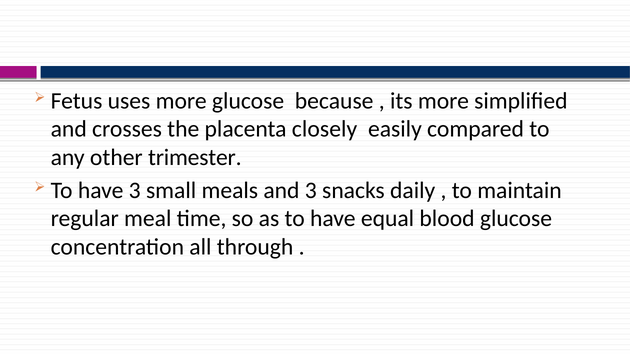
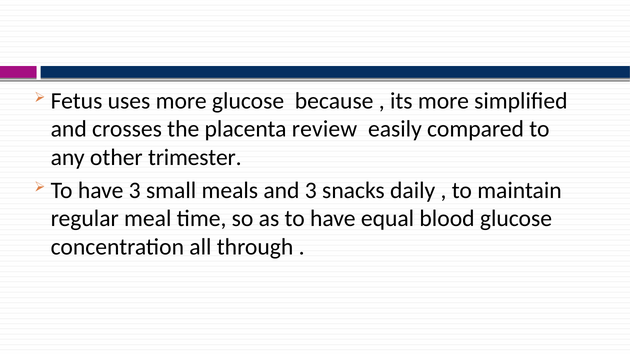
closely: closely -> review (325, 129)
